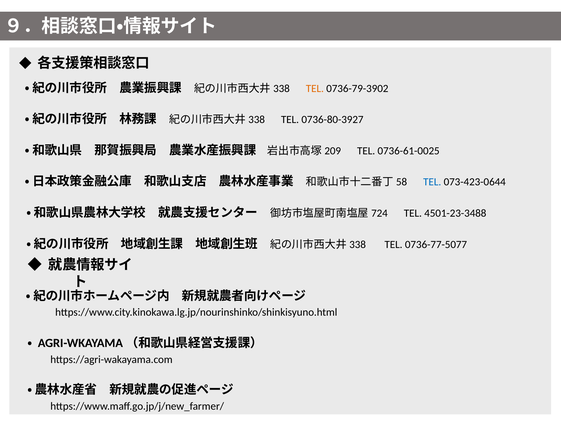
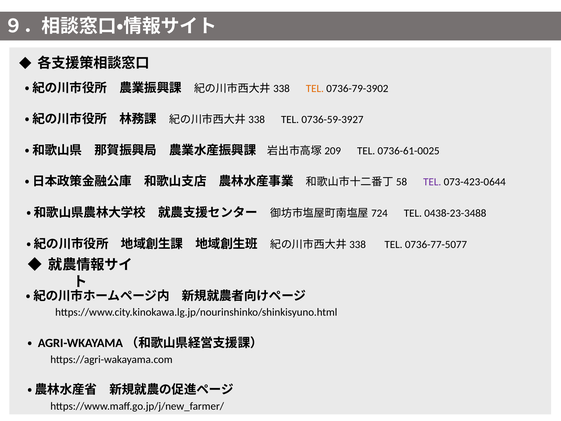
0736-80-3927: 0736-80-3927 -> 0736-59-3927 (332, 120)
TEL colour: blue -> purple (432, 182)
4501-23-3488: 4501-23-3488 -> 0438-23-3488 (455, 213)
